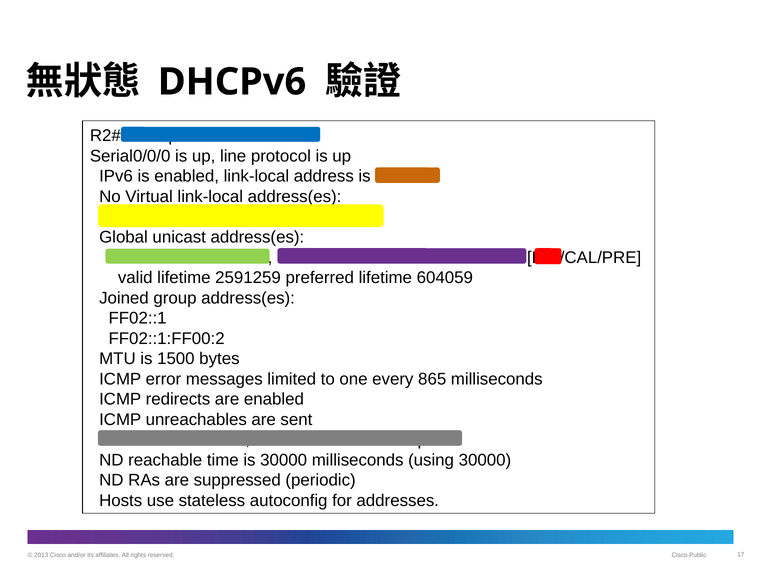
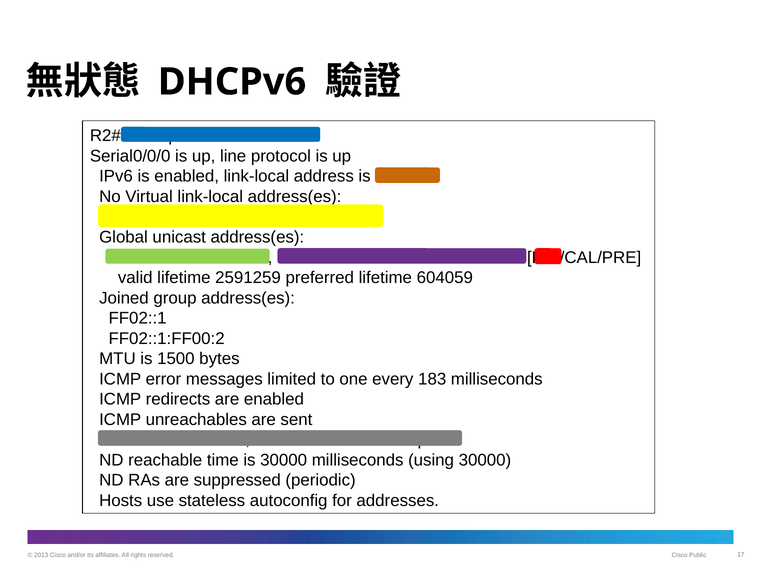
865: 865 -> 183 (432, 379)
